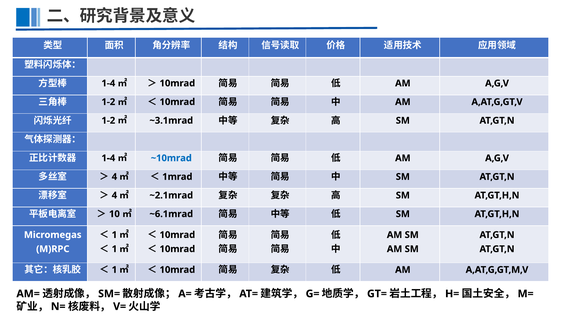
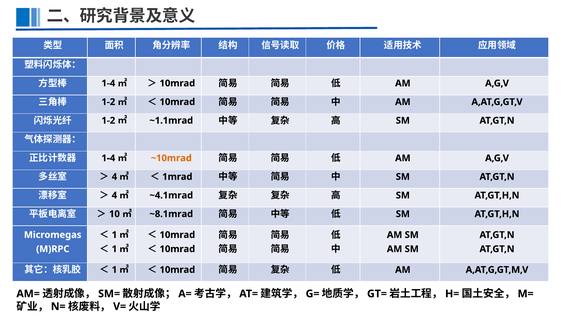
~3.1mrad: ~3.1mrad -> ~1.1mrad (171, 120)
~10mrad colour: blue -> orange (171, 158)
~2.1mrad: ~2.1mrad -> ~4.1mrad (171, 195)
~6.1mrad: ~6.1mrad -> ~8.1mrad (171, 214)
